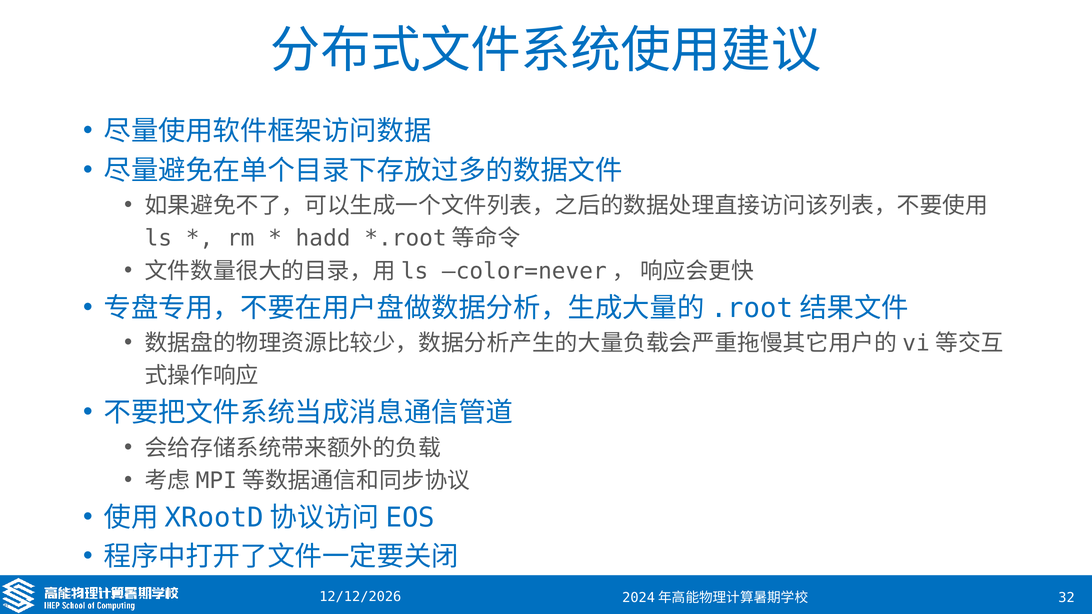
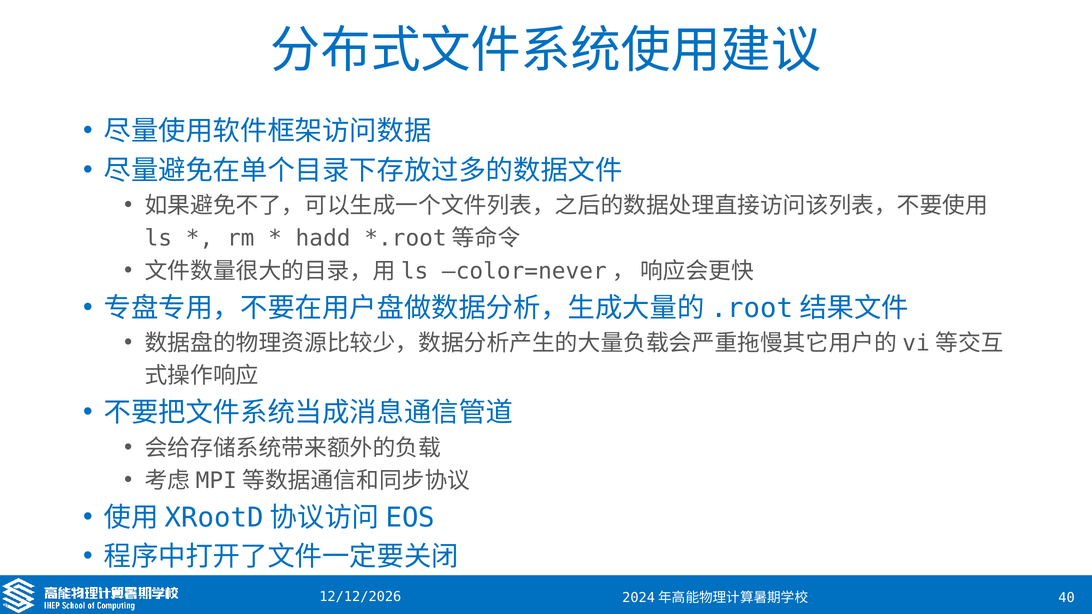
32: 32 -> 40 (1067, 598)
